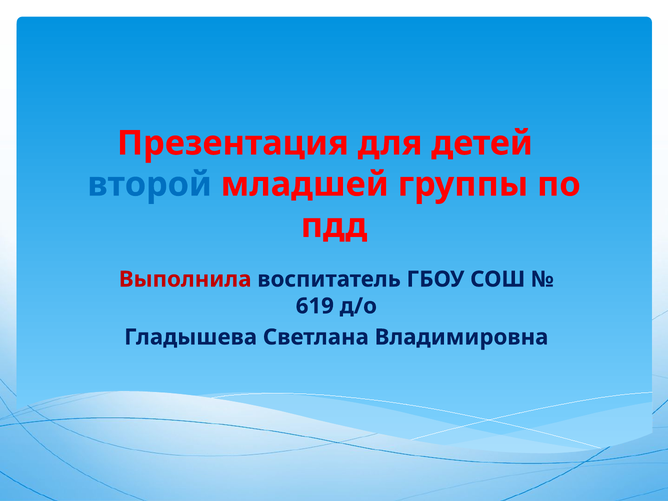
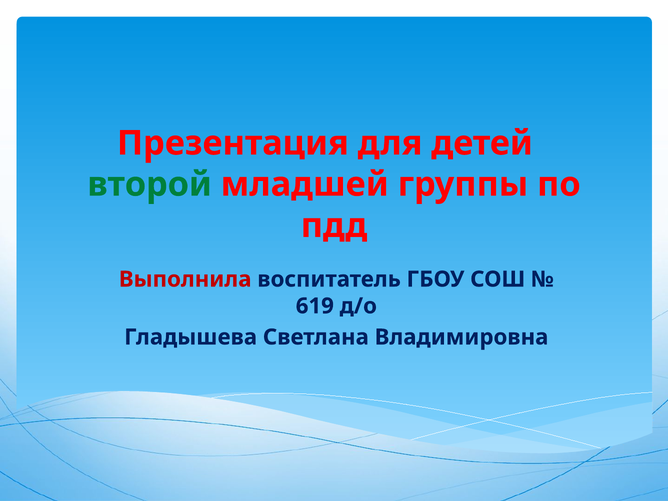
второй colour: blue -> green (150, 184)
